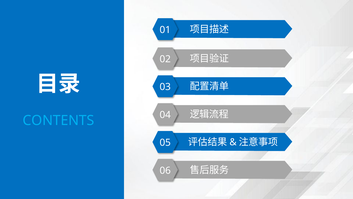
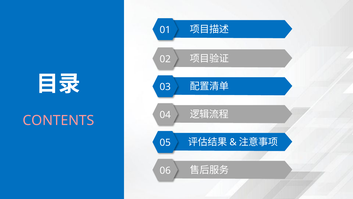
CONTENTS colour: light blue -> pink (58, 120)
